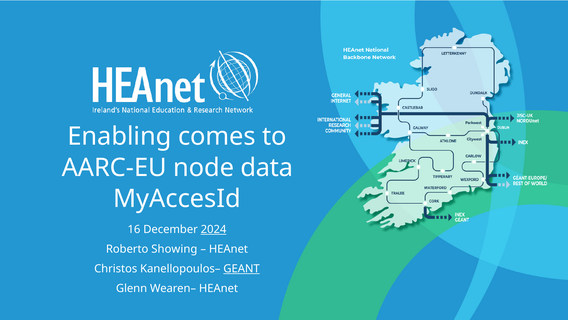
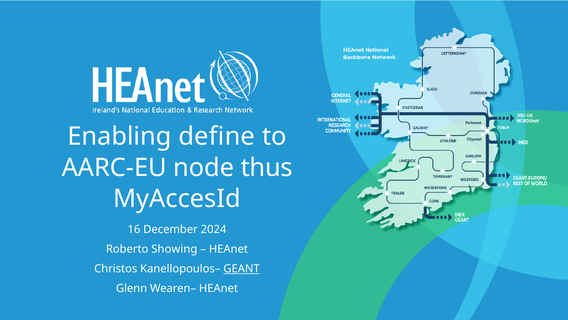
comes: comes -> define (217, 136)
data: data -> thus (267, 167)
2024 underline: present -> none (214, 229)
